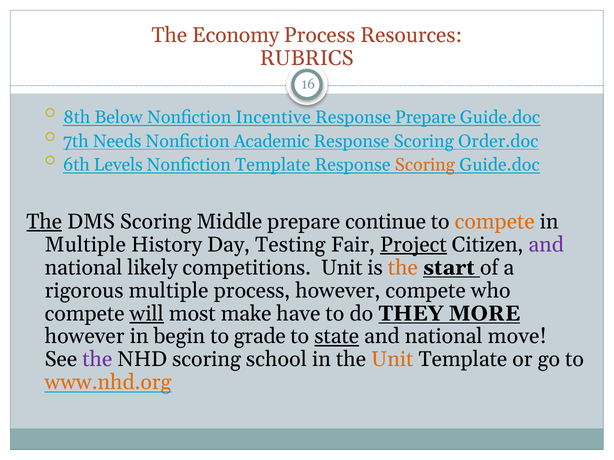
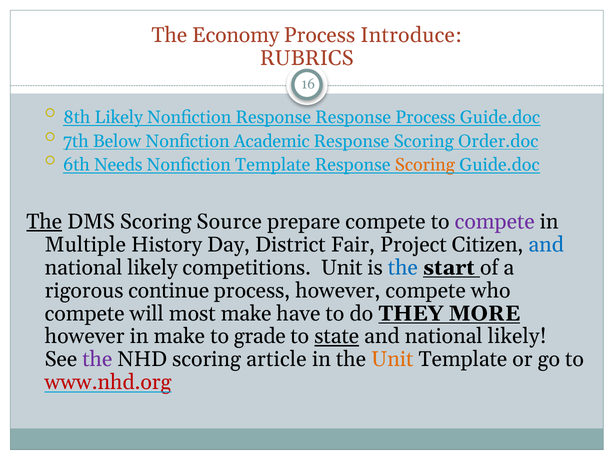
Resources: Resources -> Introduce (411, 35)
8th Below: Below -> Likely (119, 118)
Nonfiction Incentive: Incentive -> Response (273, 118)
Response Prepare: Prepare -> Process (425, 118)
Needs: Needs -> Below (117, 141)
Levels: Levels -> Needs (118, 165)
Middle: Middle -> Source (229, 222)
prepare continue: continue -> compete (386, 222)
compete colour: orange -> purple (495, 222)
Testing: Testing -> District (290, 245)
Project underline: present -> none (413, 245)
and colour: purple -> blue (546, 245)
the colour: orange -> blue (403, 268)
rigorous multiple: multiple -> continue (169, 291)
will underline: present -> none (147, 314)
in begin: begin -> make (179, 337)
move: move -> likely (517, 337)
school: school -> article (276, 360)
www.nhd.org colour: orange -> red (108, 383)
